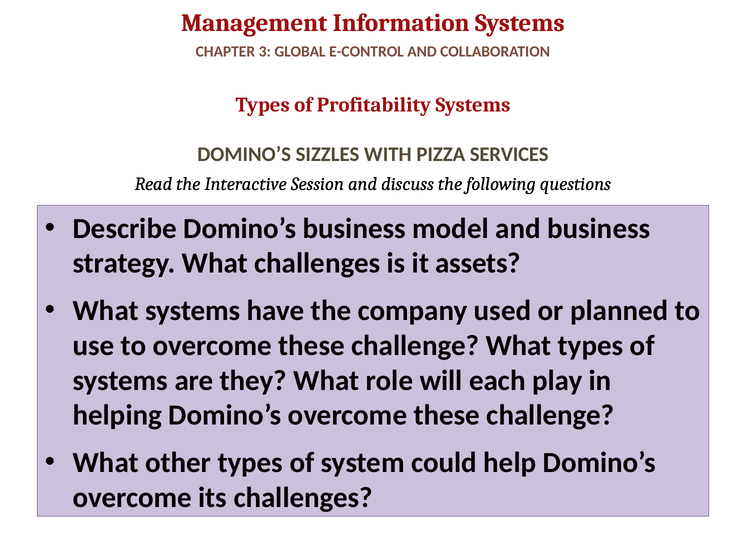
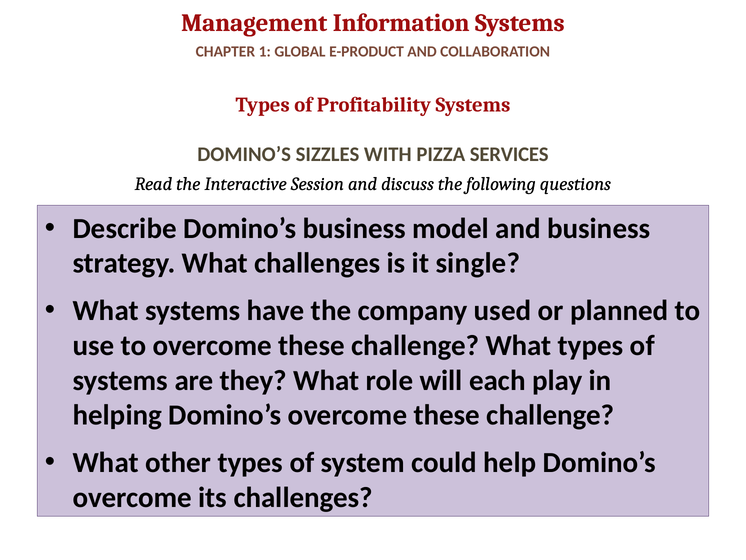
3: 3 -> 1 (265, 51)
E-CONTROL: E-CONTROL -> E-PRODUCT (367, 51)
assets: assets -> single (478, 263)
